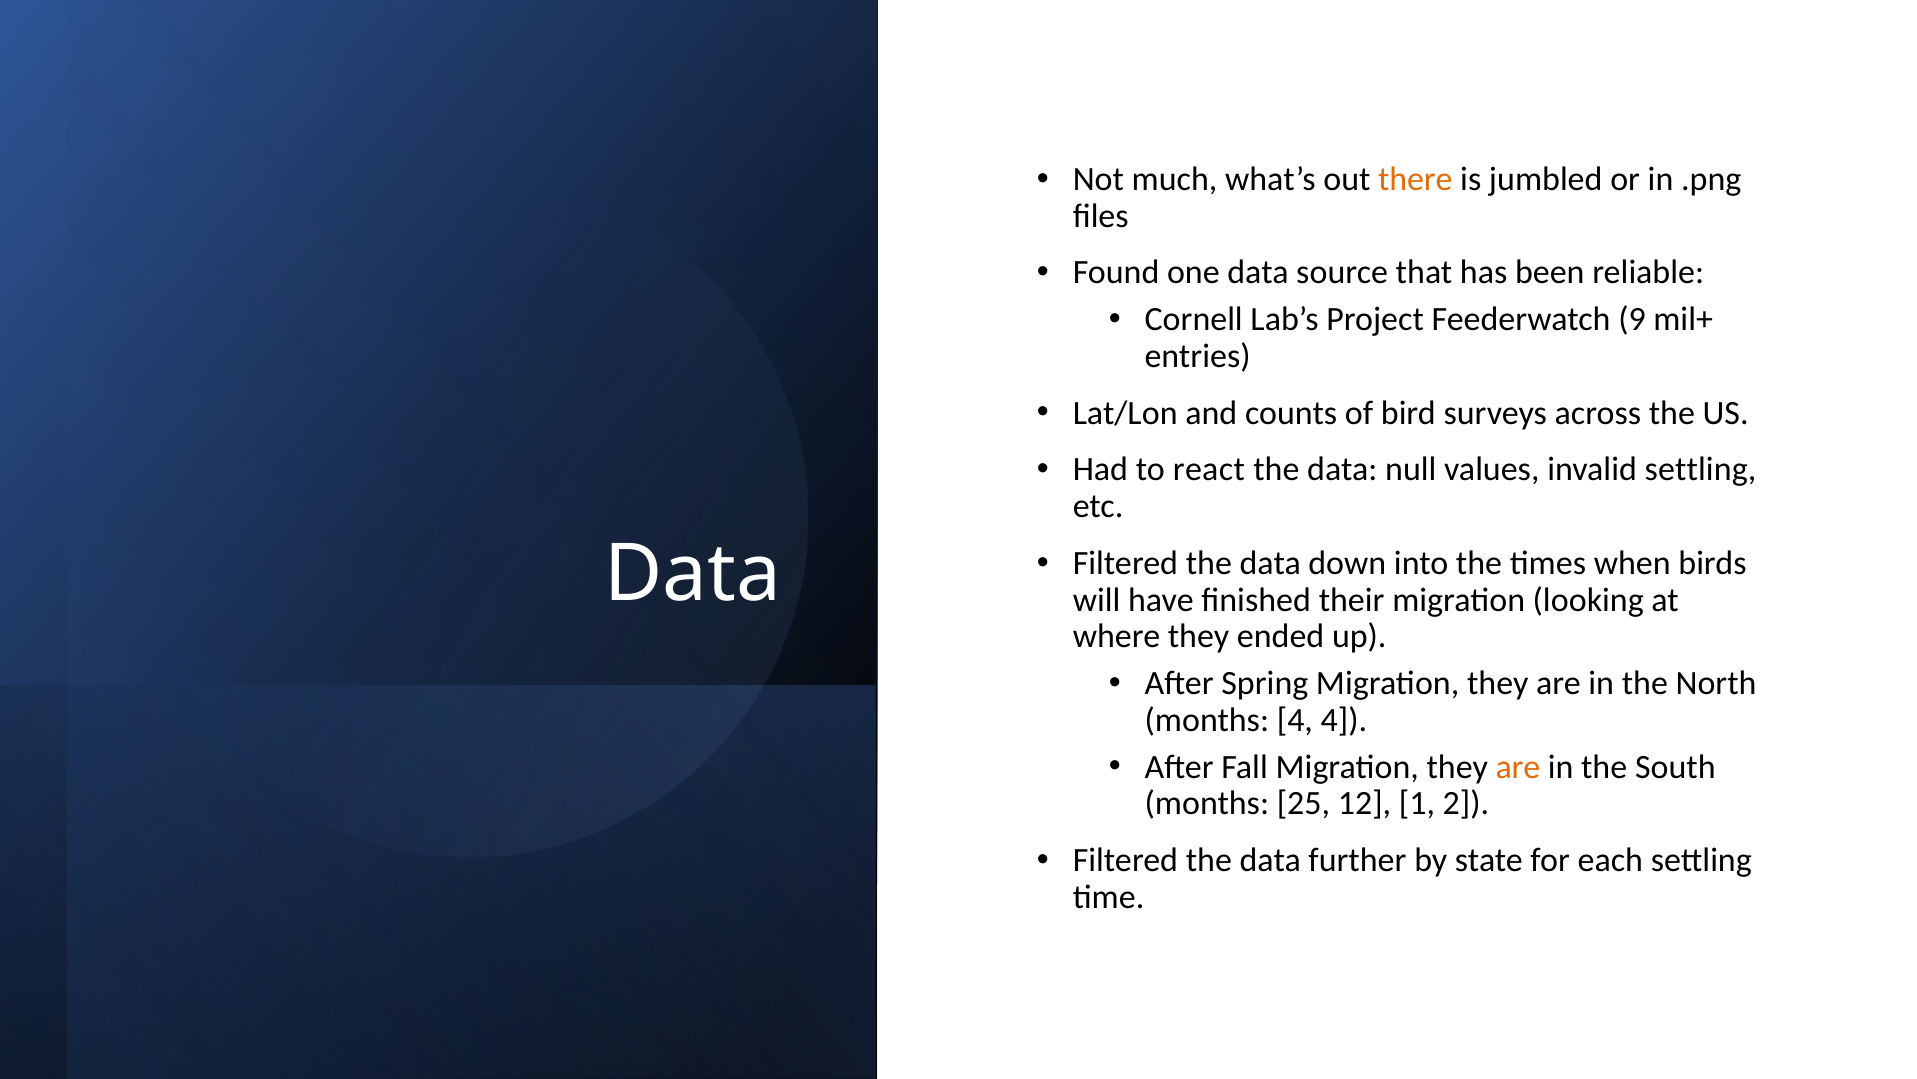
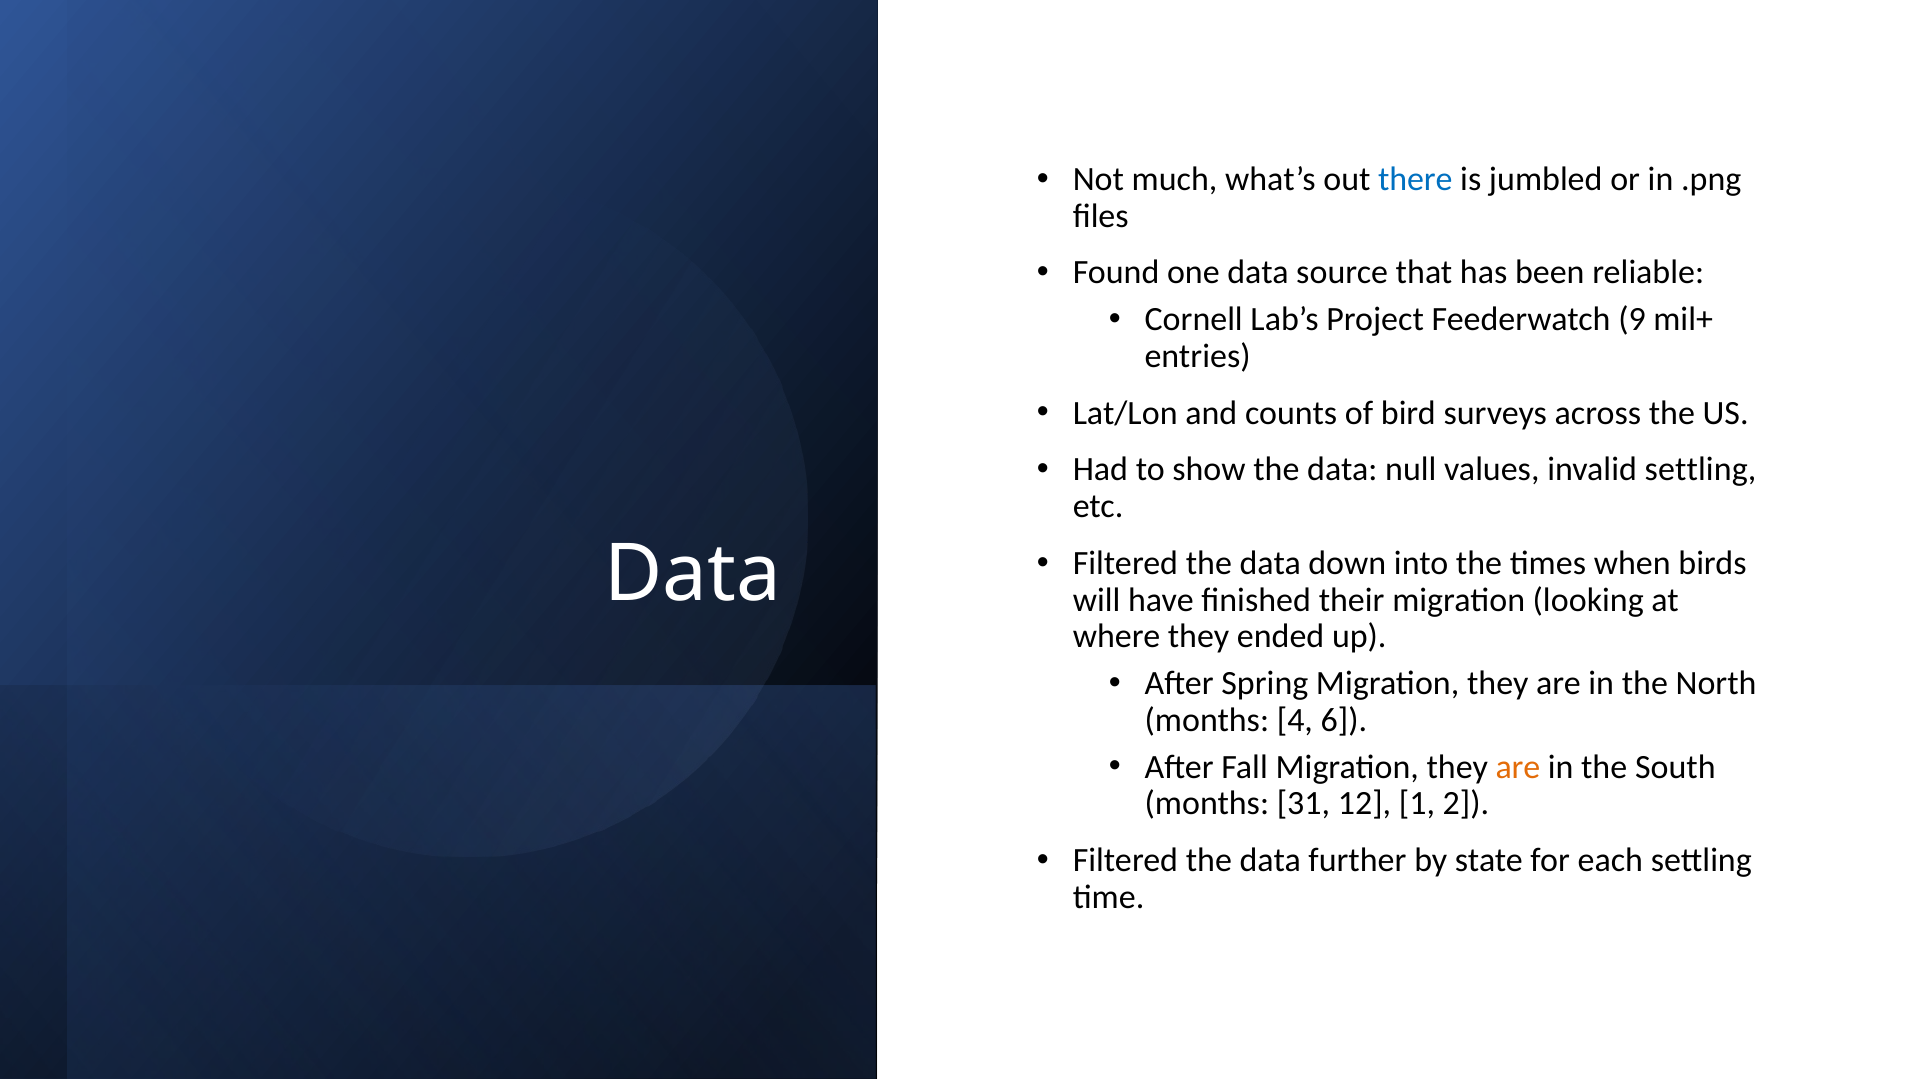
there colour: orange -> blue (1415, 179)
react: react -> show (1209, 469)
4 4: 4 -> 6 (1344, 720)
25: 25 -> 31 (1303, 803)
